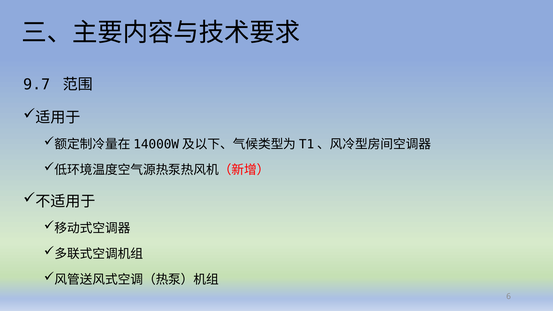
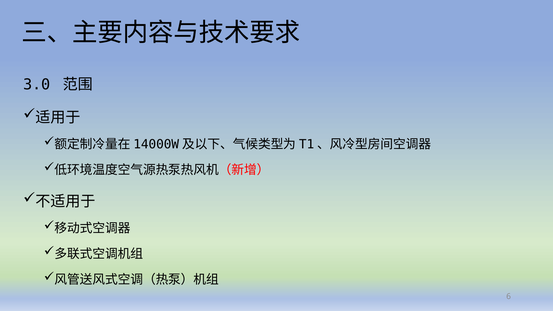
9.7: 9.7 -> 3.0 (37, 85)
